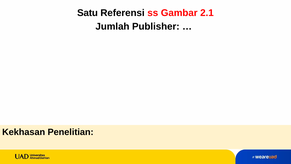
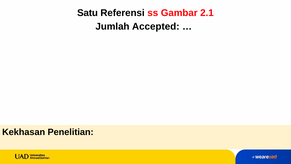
Publisher: Publisher -> Accepted (156, 27)
